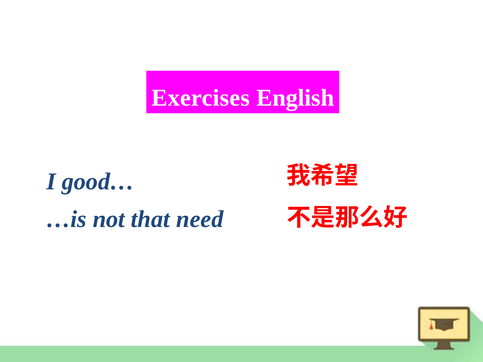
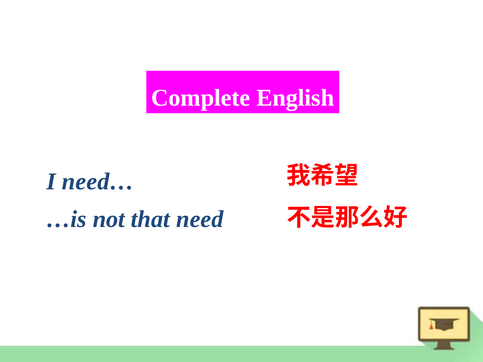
Exercises: Exercises -> Complete (201, 98)
good…: good… -> need… (98, 182)
